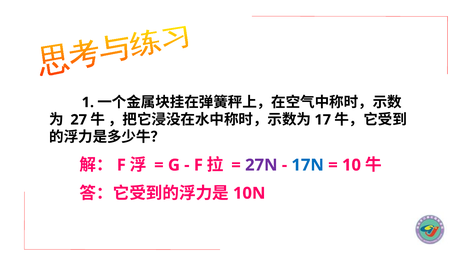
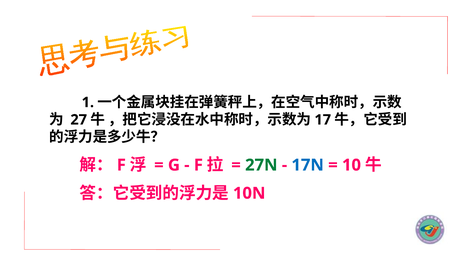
27N colour: purple -> green (261, 165)
